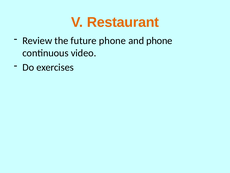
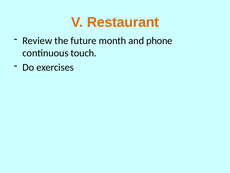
future phone: phone -> month (112, 41)
video: video -> touch (84, 53)
